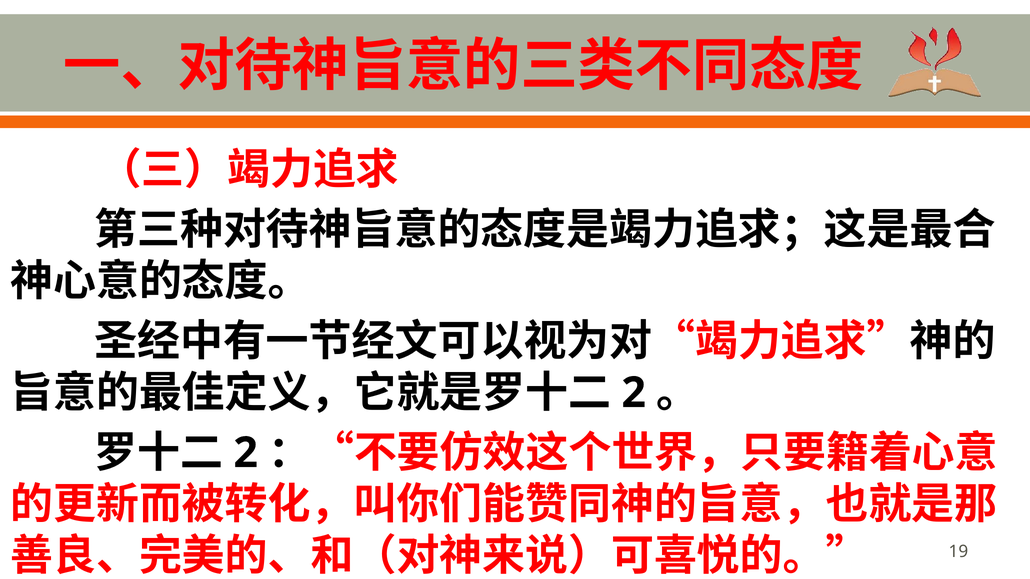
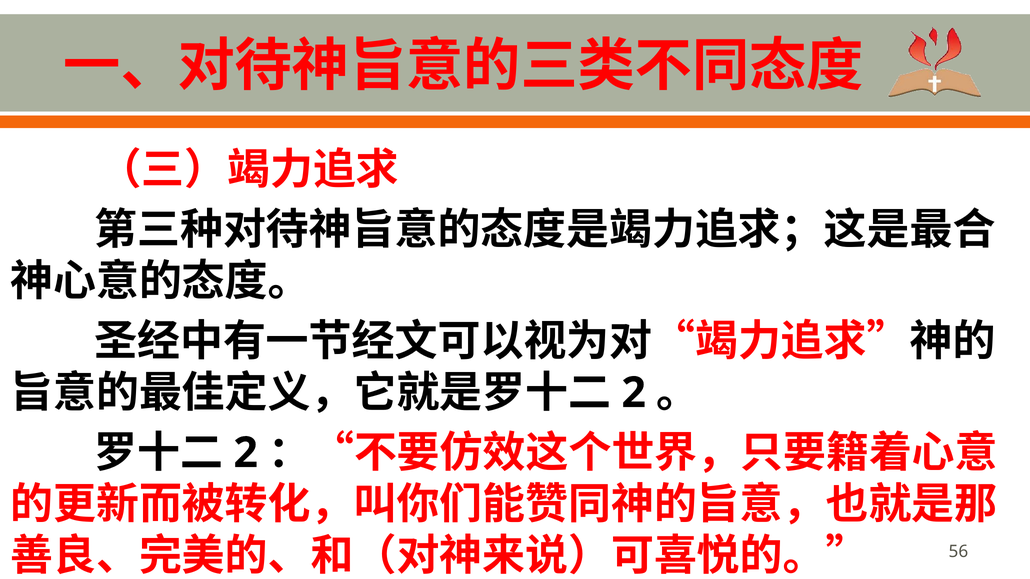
19: 19 -> 56 (958, 552)
